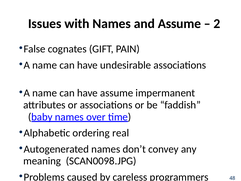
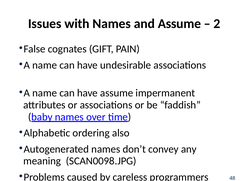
real: real -> also (121, 133)
